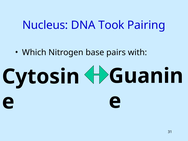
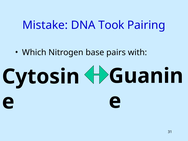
Nucleus: Nucleus -> Mistake (45, 25)
